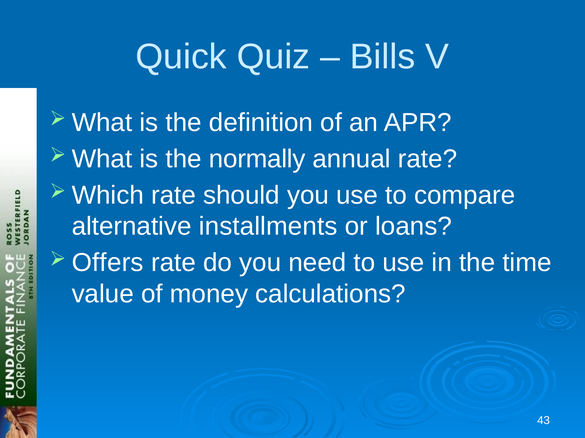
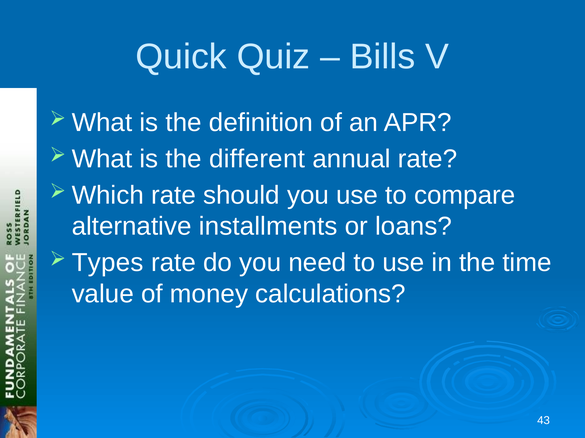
normally: normally -> different (257, 159)
Offers: Offers -> Types (108, 263)
